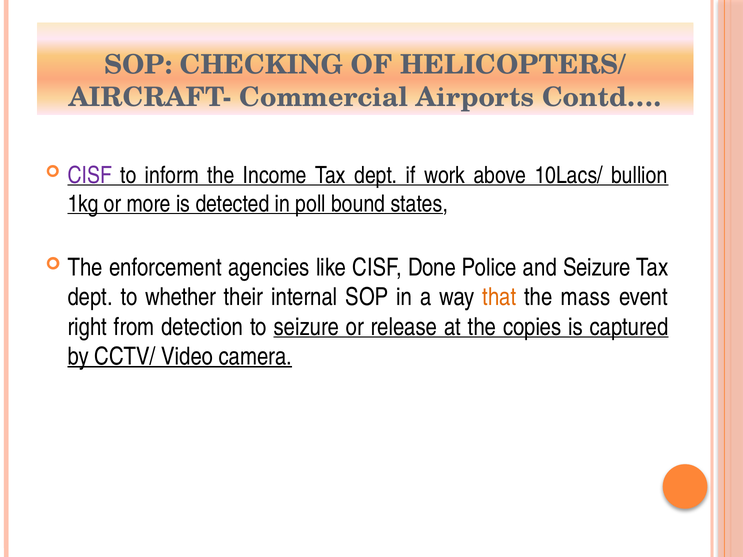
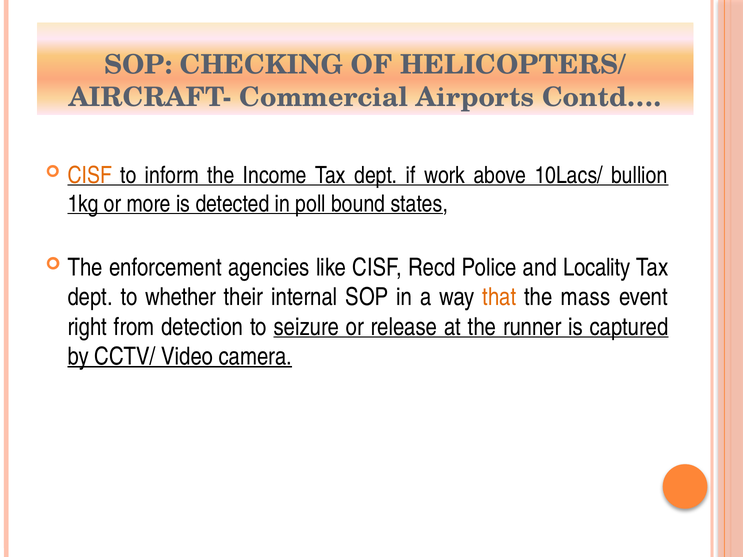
CISF colour: purple -> orange (90, 175)
Done: Done -> Recd (432, 268)
and Seizure: Seizure -> Locality (597, 268)
copies: copies -> runner (532, 327)
